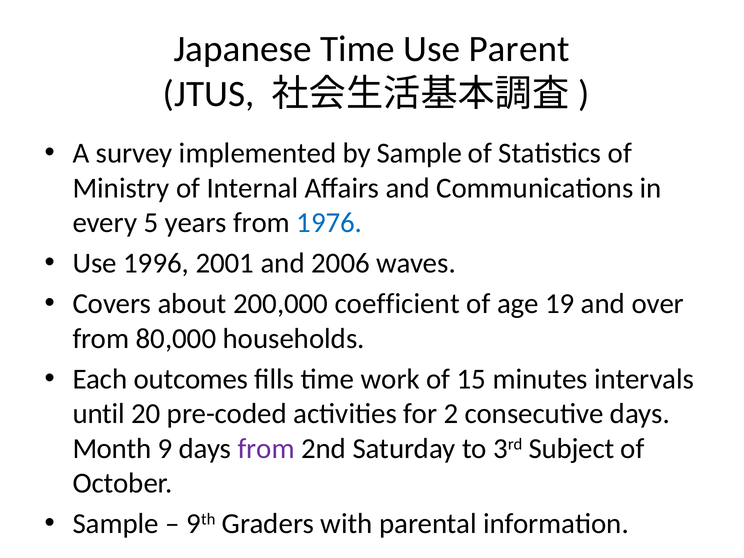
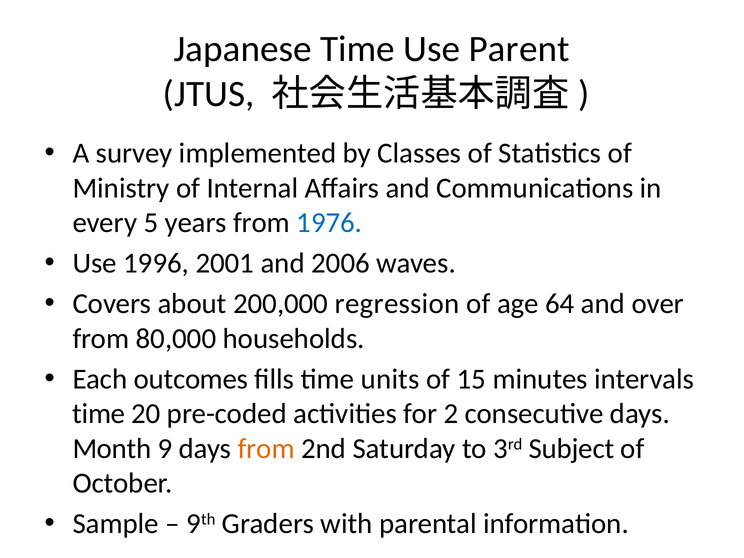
by Sample: Sample -> Classes (419, 153)
coefficient: coefficient -> regression (397, 304)
19: 19 -> 64 (560, 304)
work: work -> units (390, 379)
until: until -> time (99, 414)
from colour: purple -> orange (266, 449)
